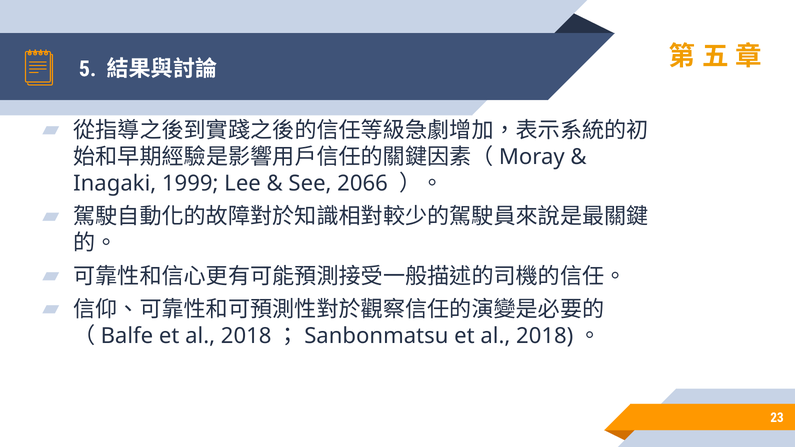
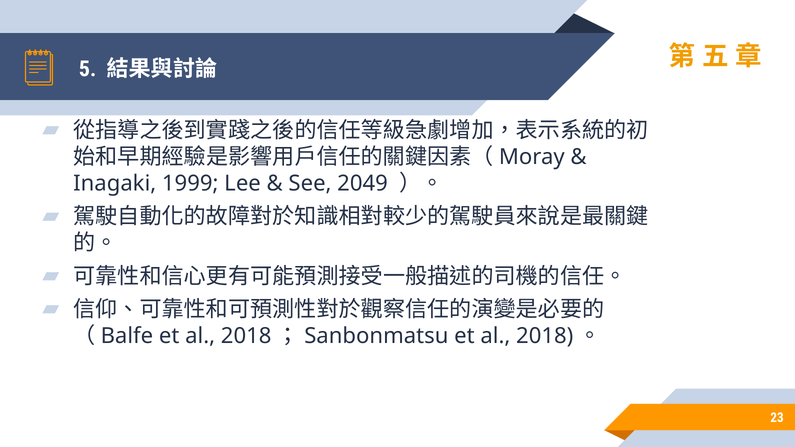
2066: 2066 -> 2049 (363, 184)
